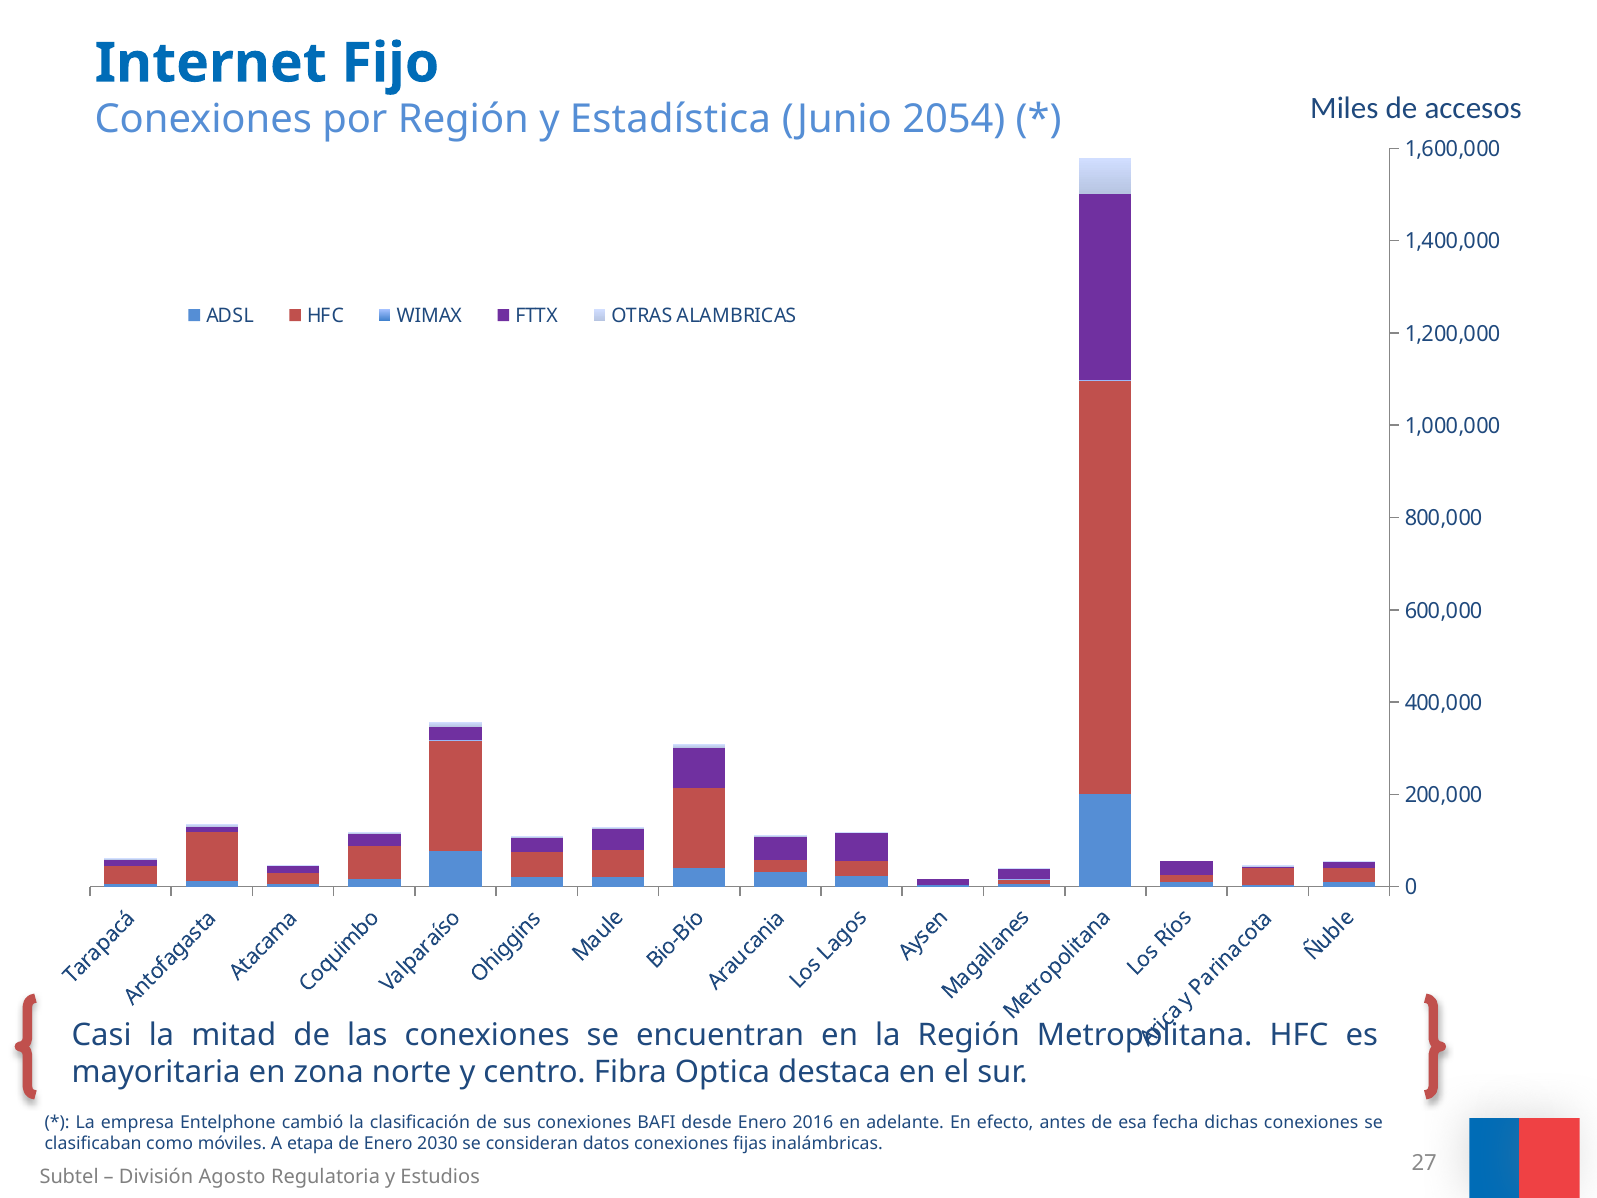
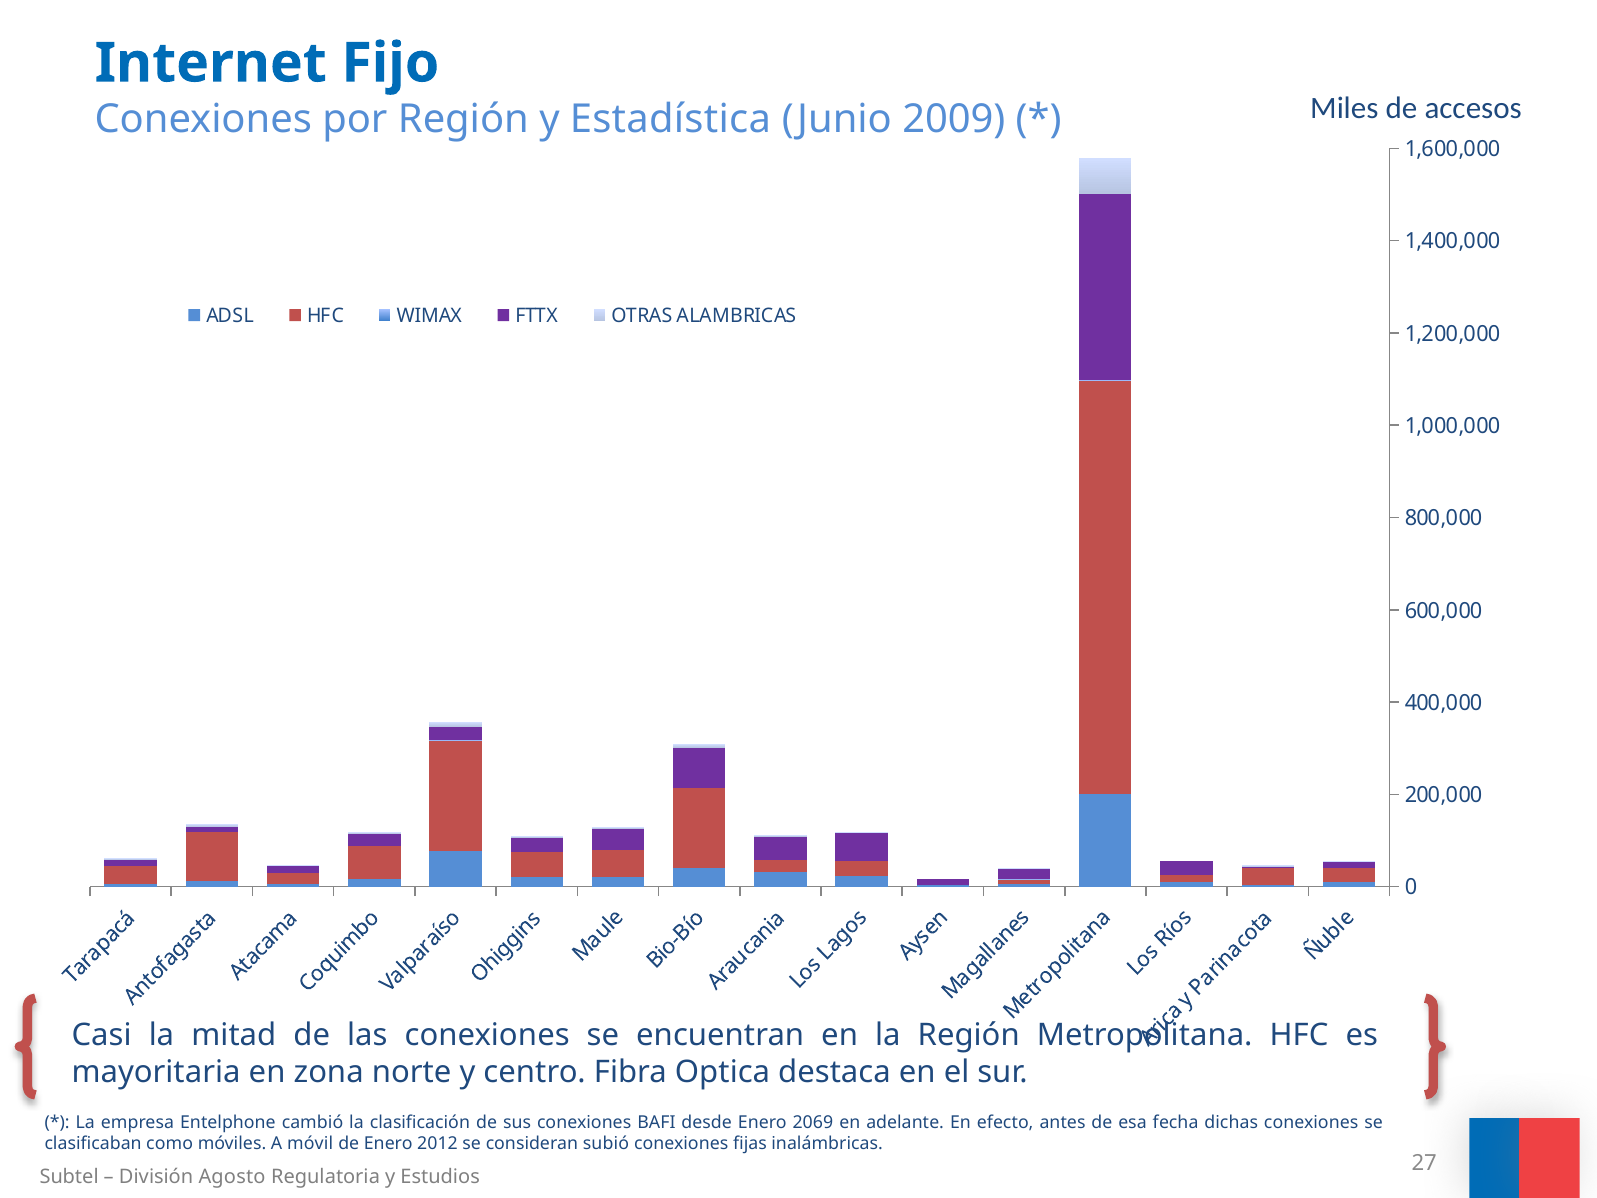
2054: 2054 -> 2009 (954, 119)
2016: 2016 -> 2069 (813, 1122)
etapa: etapa -> móvil (310, 1144)
2030: 2030 -> 2012 (438, 1144)
datos: datos -> subió (606, 1144)
